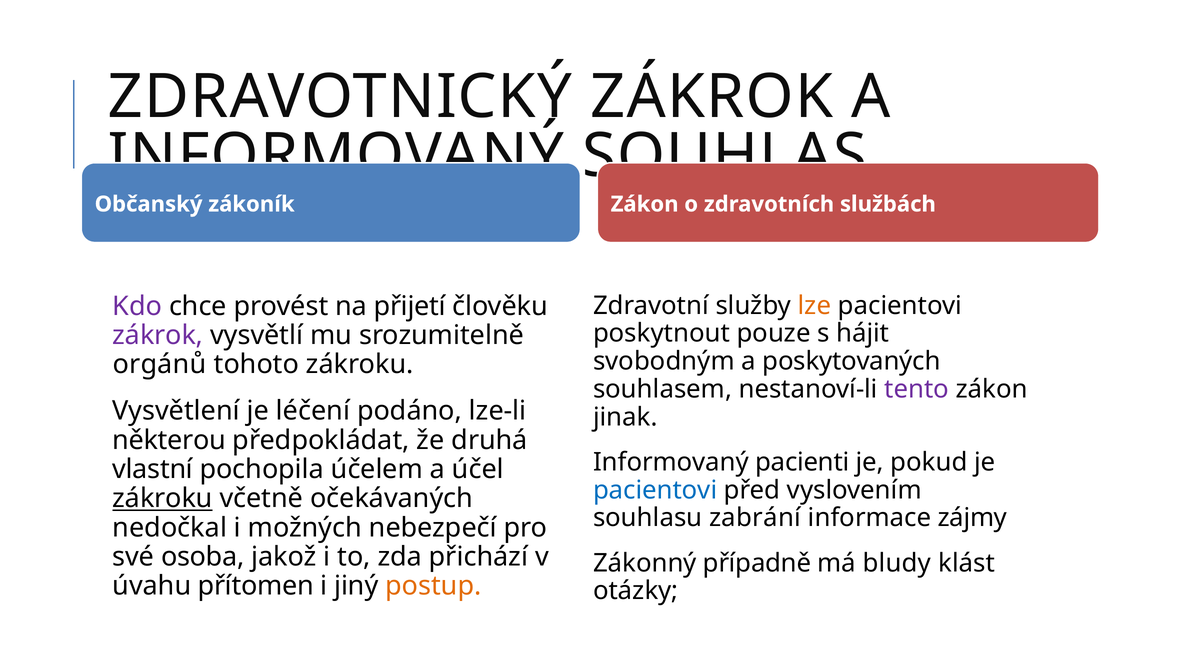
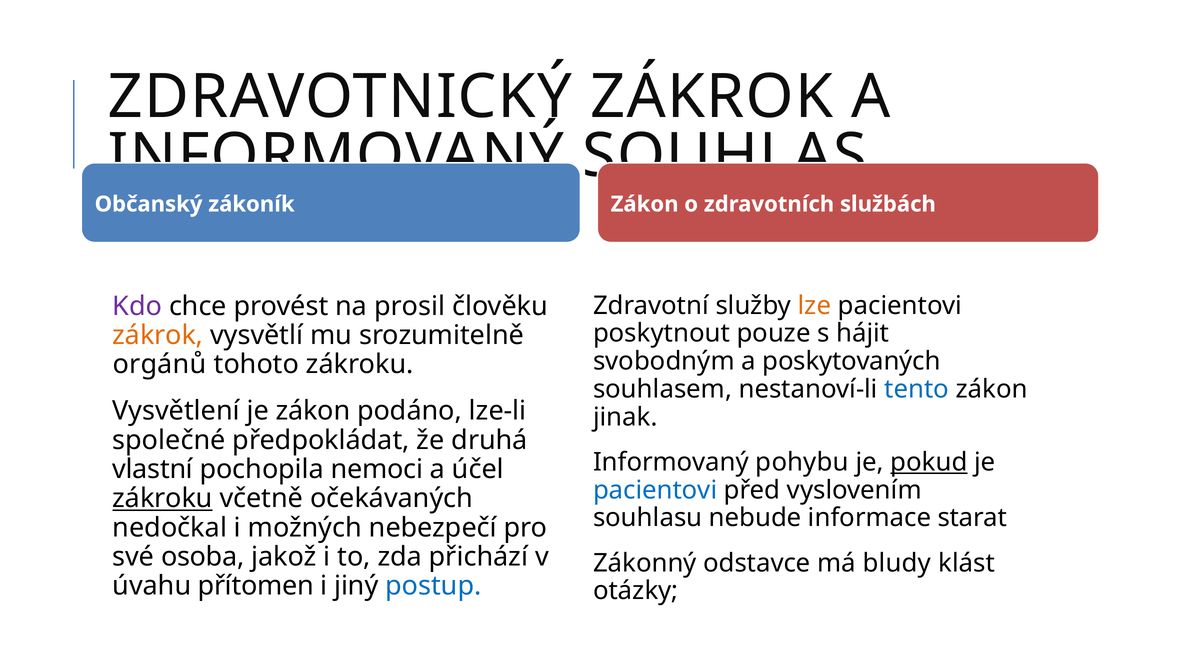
přijetí: přijetí -> prosil (410, 306)
zákrok colour: purple -> orange (158, 335)
tento colour: purple -> blue (917, 389)
je léčení: léčení -> zákon (313, 411)
některou: některou -> společné (169, 440)
pacienti: pacienti -> pohybu (802, 462)
pokud underline: none -> present (929, 462)
účelem: účelem -> nemoci (377, 469)
zabrání: zabrání -> nebude (755, 518)
zájmy: zájmy -> starat (972, 518)
případně: případně -> odstavce (757, 563)
postup colour: orange -> blue (433, 586)
